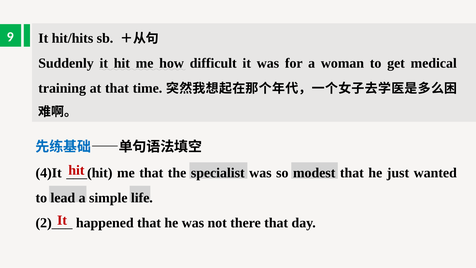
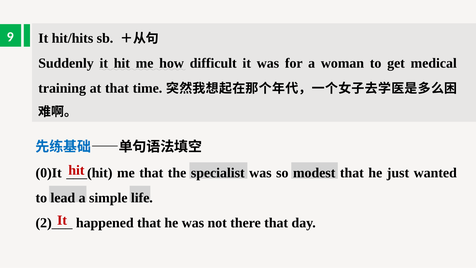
4)It: 4)It -> 0)It (49, 173)
